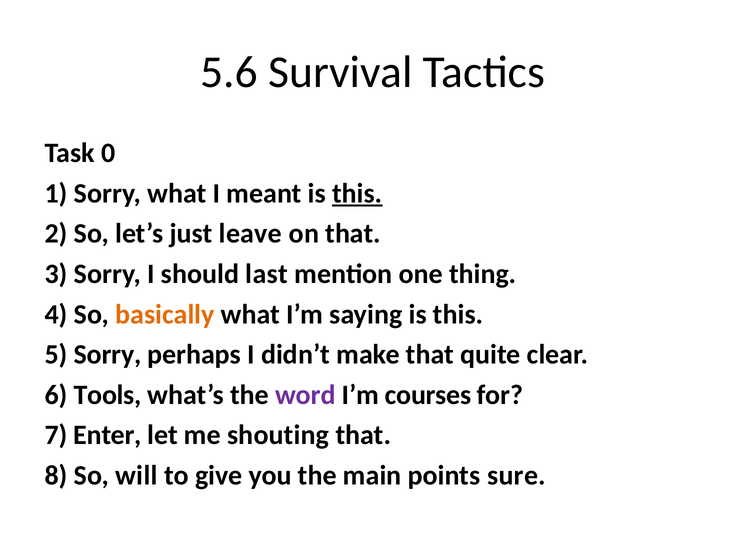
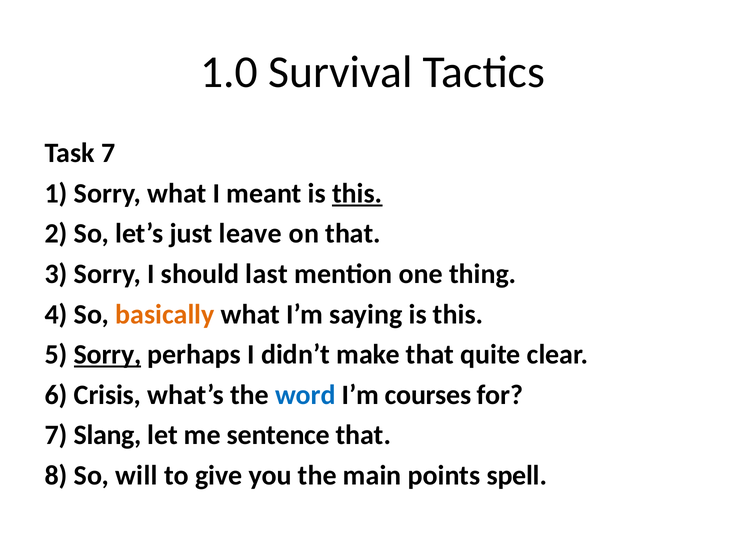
5.6: 5.6 -> 1.0 (229, 72)
Task 0: 0 -> 7 (108, 153)
Sorry underline: none -> present (108, 354)
Tools: Tools -> Crisis (107, 394)
word colour: purple -> blue (305, 394)
Enter: Enter -> Slang (108, 435)
shouting: shouting -> sentence (278, 435)
sure: sure -> spell (517, 475)
